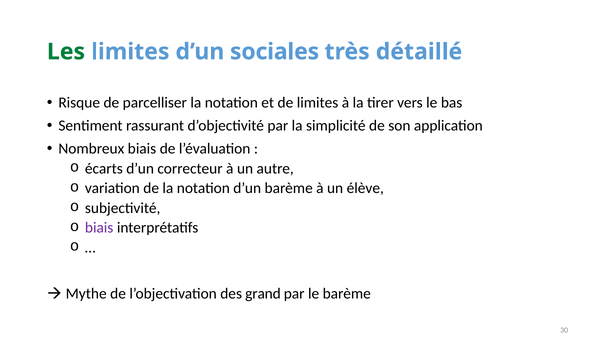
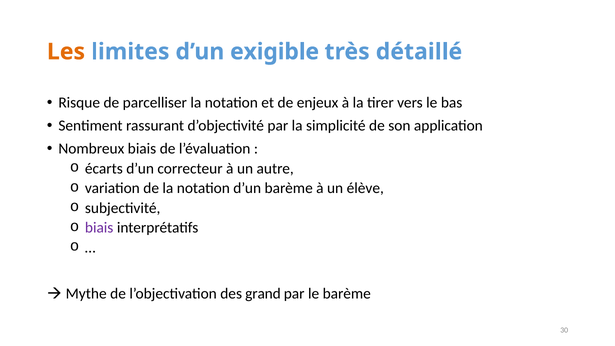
Les colour: green -> orange (66, 52)
sociales: sociales -> exigible (275, 52)
de limites: limites -> enjeux (318, 103)
